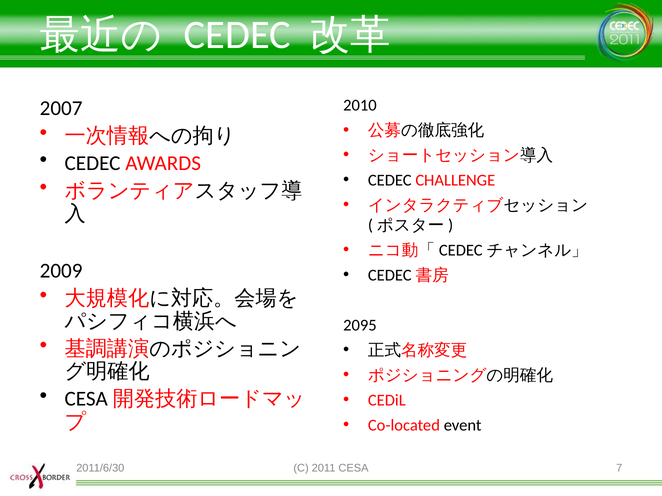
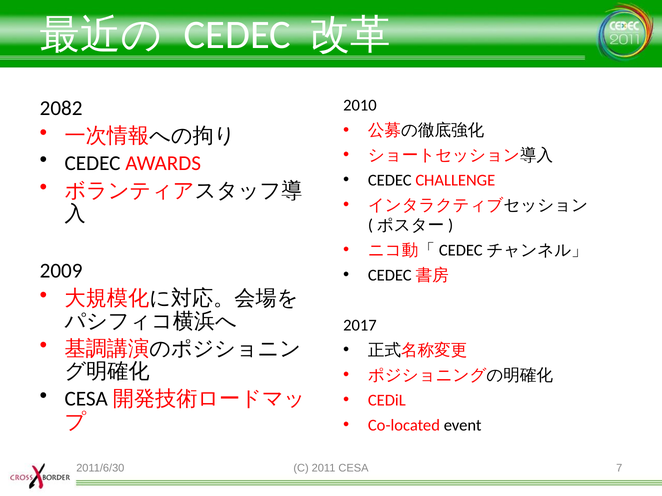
2007: 2007 -> 2082 (61, 109)
2095: 2095 -> 2017 (360, 325)
